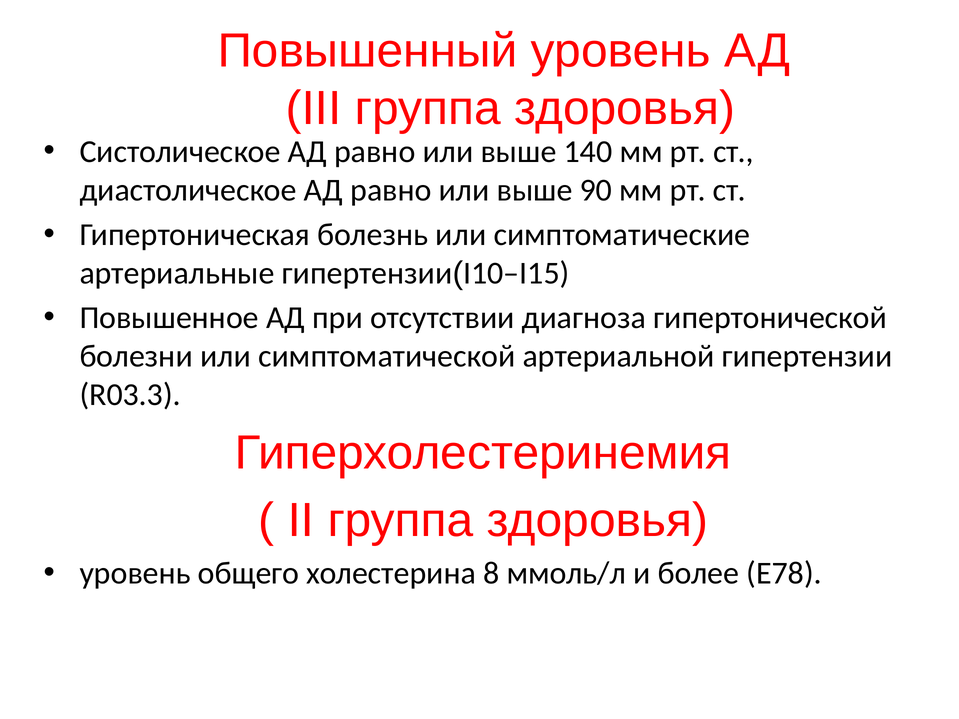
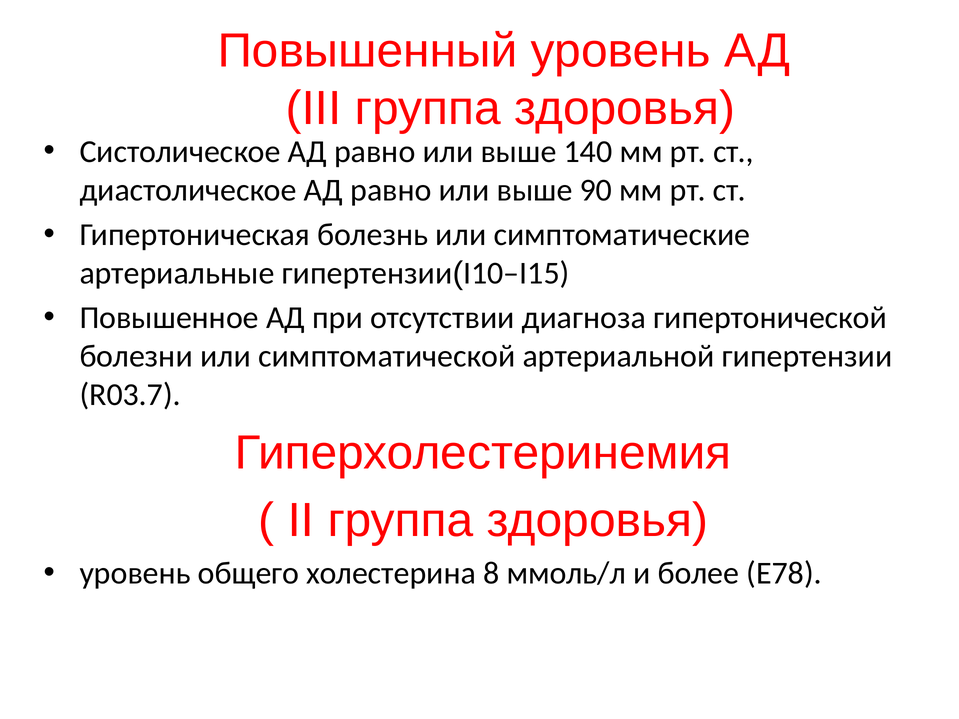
R03.3: R03.3 -> R03.7 (130, 395)
